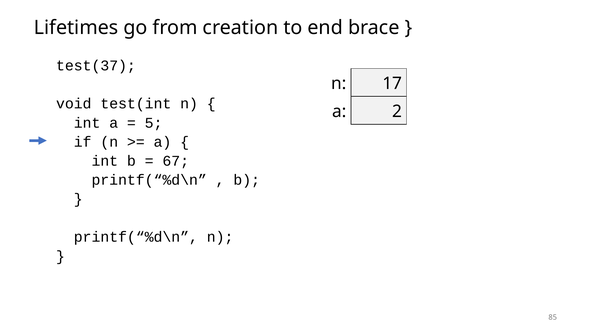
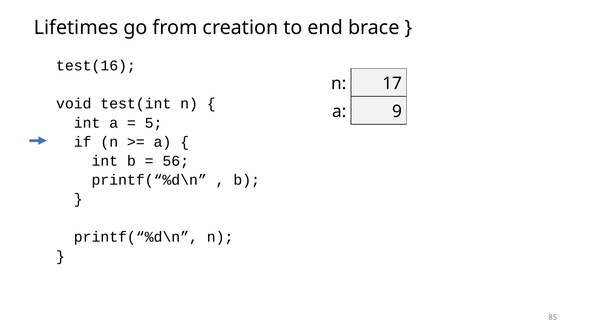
test(37: test(37 -> test(16 (96, 66)
2: 2 -> 9 (397, 111)
67: 67 -> 56 (176, 161)
